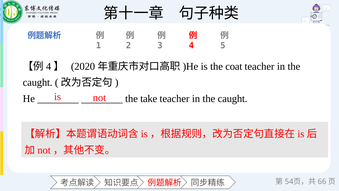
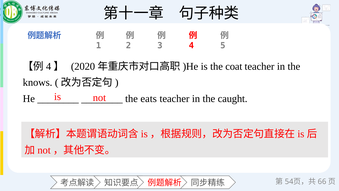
caught: caught -> knows (38, 82)
take: take -> eats (149, 99)
